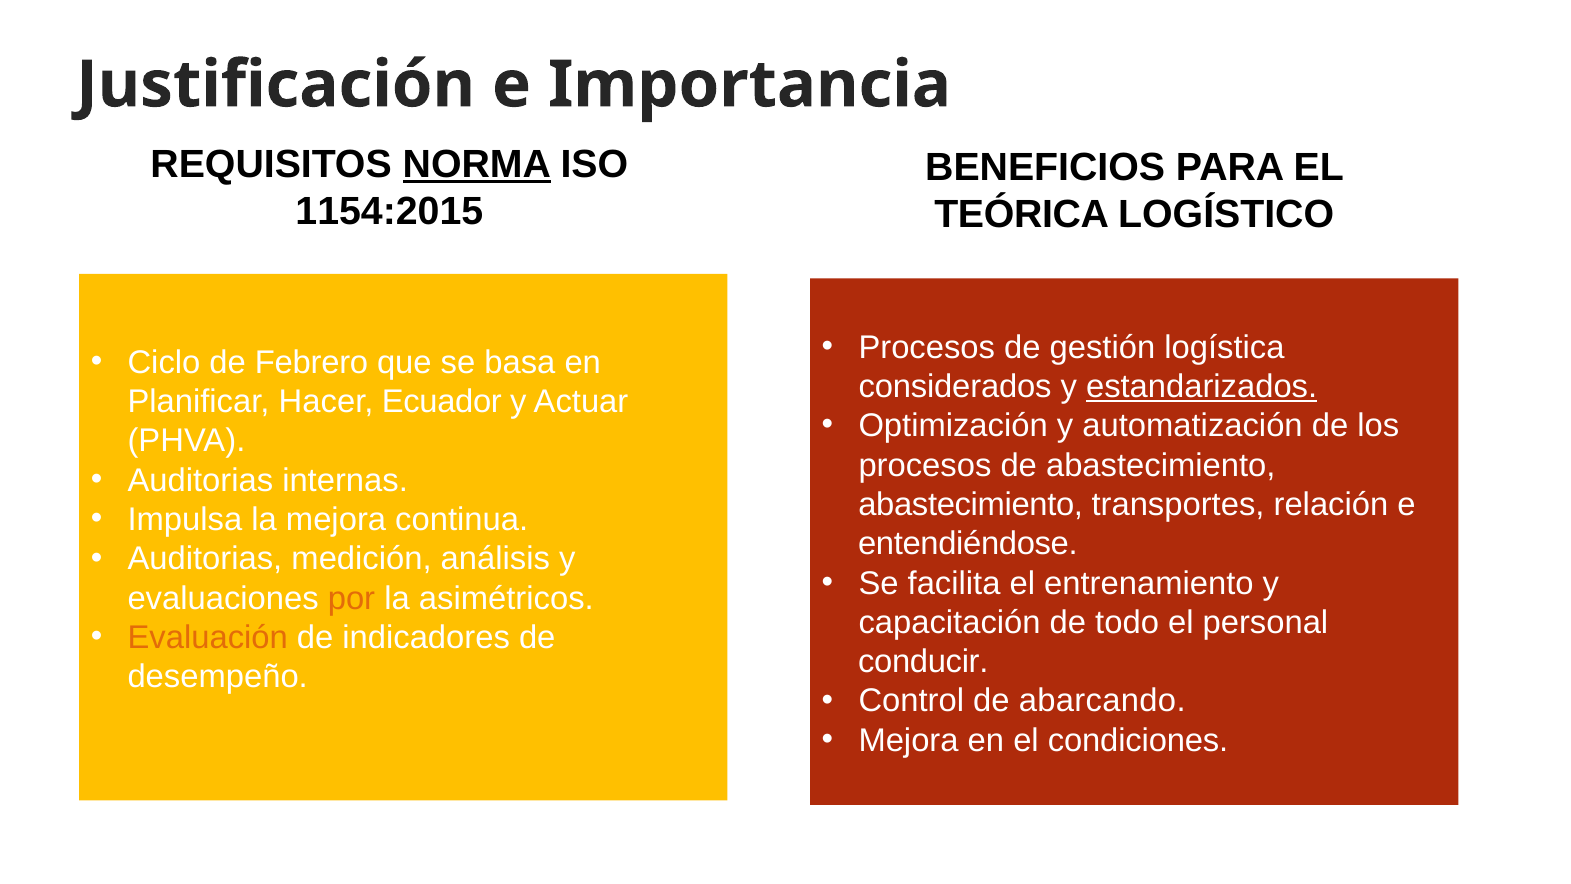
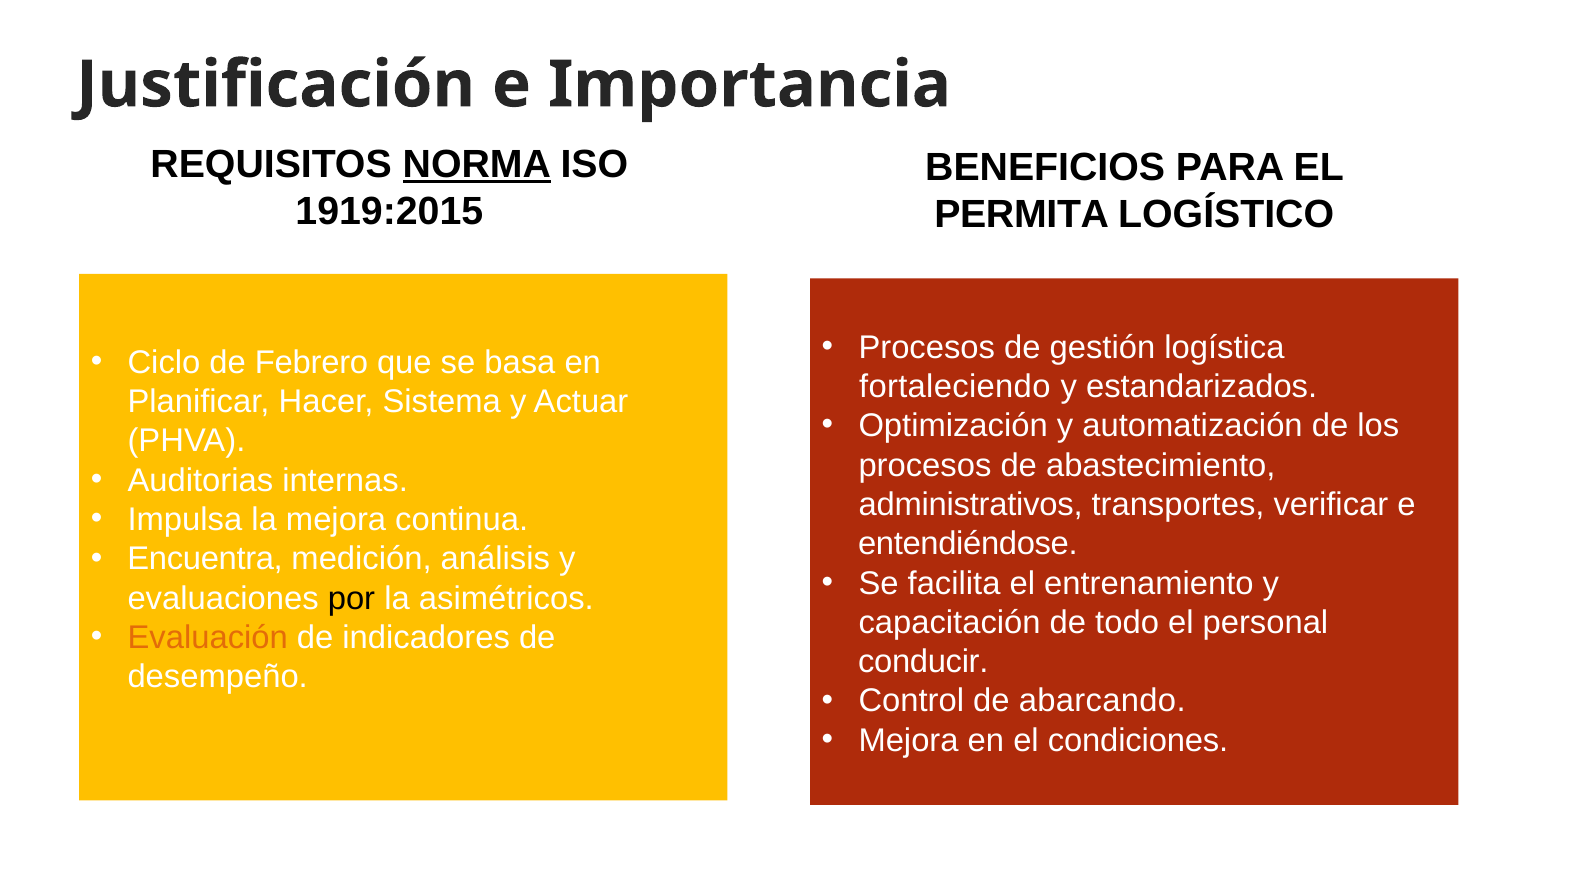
1154:2015: 1154:2015 -> 1919:2015 (389, 212)
TEÓRICA: TEÓRICA -> PERMITA (1022, 215)
considerados: considerados -> fortaleciendo (955, 387)
estandarizados underline: present -> none (1202, 387)
Ecuador: Ecuador -> Sistema (442, 402)
abastecimiento: abastecimiento -> administrativos (971, 504)
relación: relación -> verificar (1331, 504)
Auditorias: Auditorias -> Encuentra (205, 559)
por colour: orange -> black (352, 598)
